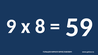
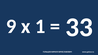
8: 8 -> 1 (40, 26)
59: 59 -> 33 (79, 27)
